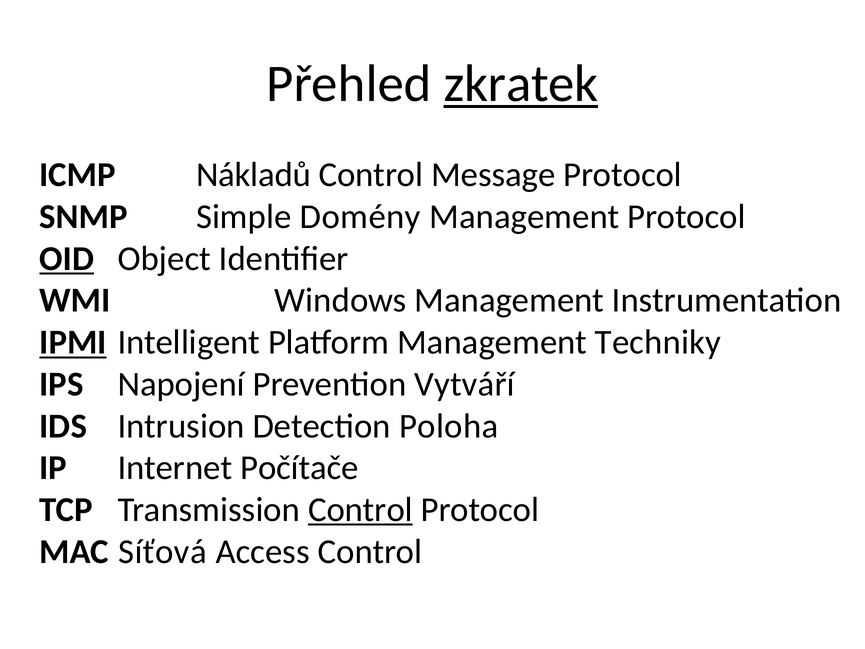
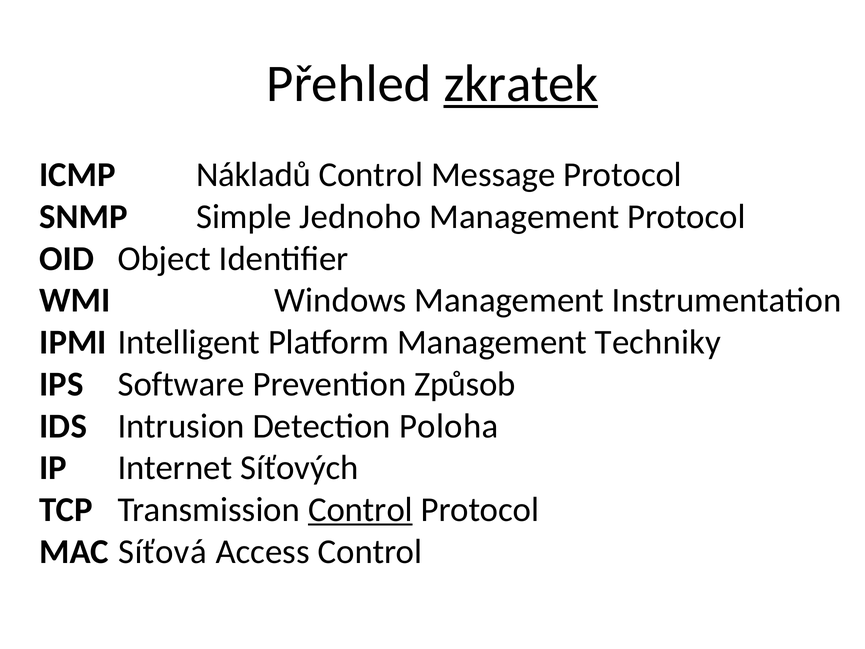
Domény: Domény -> Jednoho (360, 217)
OID underline: present -> none (67, 259)
IPMI underline: present -> none (73, 342)
Napojení: Napojení -> Software (181, 384)
Vytváří: Vytváří -> Způsob (465, 384)
Počítače: Počítače -> Síťových (299, 468)
